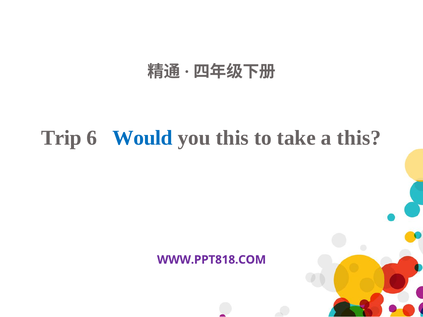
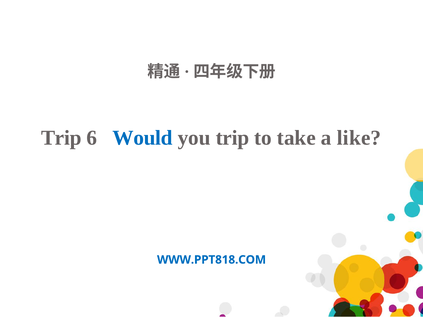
you this: this -> trip (232, 138)
a this: this -> like (359, 138)
WWW.PPT818.COM colour: purple -> blue (212, 260)
